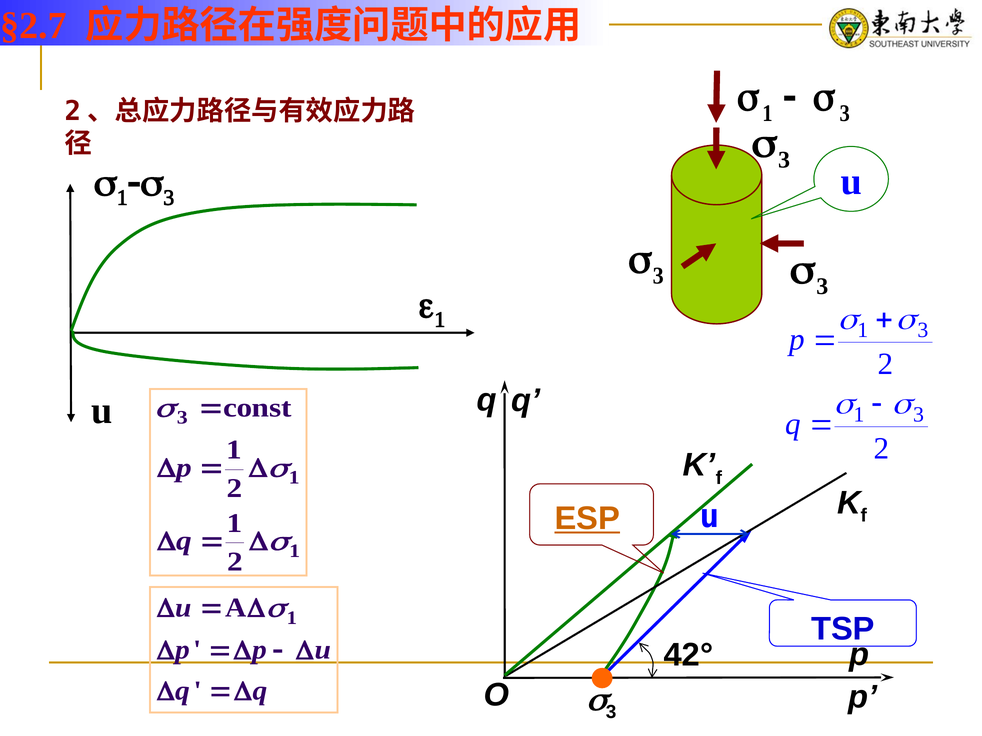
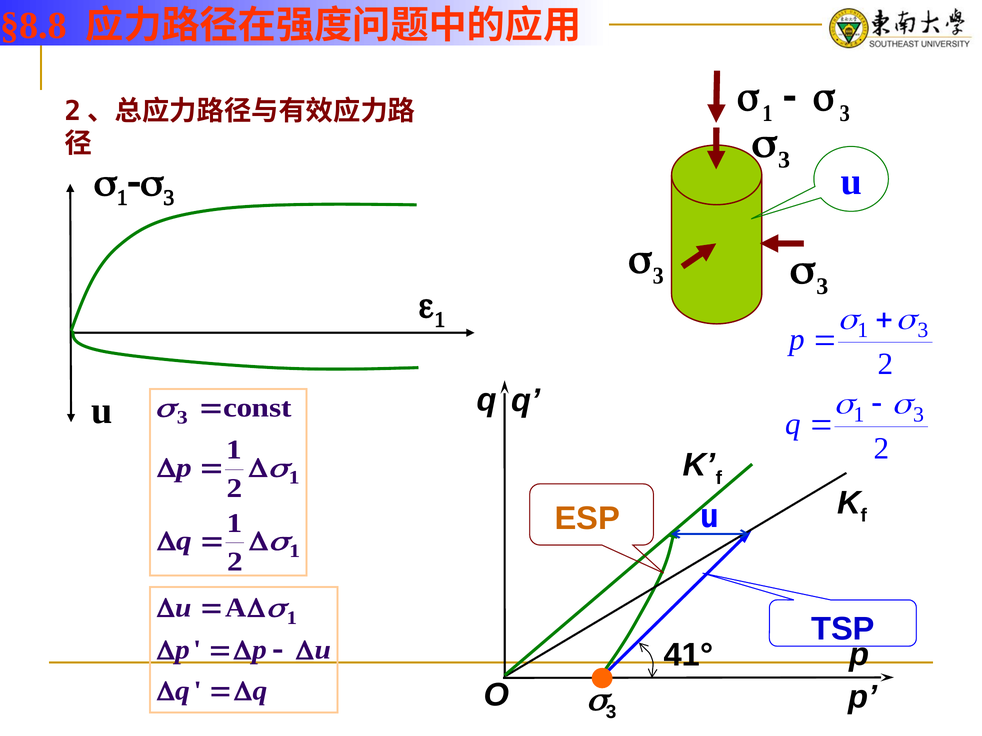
§2.7: §2.7 -> §8.8 (33, 25)
ESP underline: present -> none (587, 519)
42°: 42° -> 41° (688, 655)
